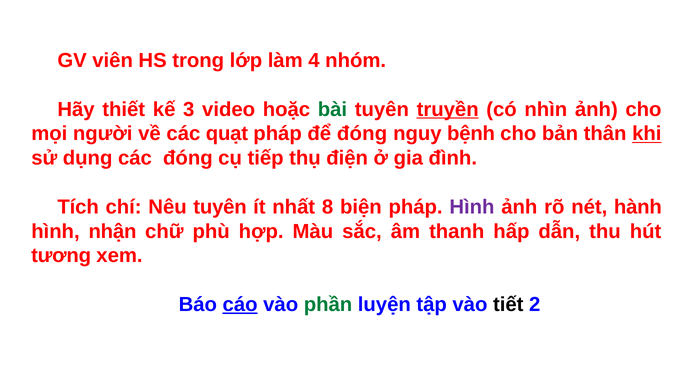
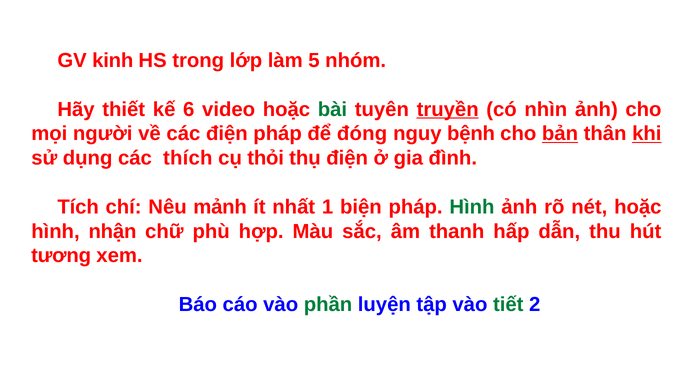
viên: viên -> kinh (113, 61)
4: 4 -> 5 (314, 61)
3: 3 -> 6 (189, 109)
các quạt: quạt -> điện (227, 134)
bản underline: none -> present (560, 134)
các đóng: đóng -> thích (188, 158)
tiếp: tiếp -> thỏi (266, 158)
Nêu tuyên: tuyên -> mảnh (220, 207)
8: 8 -> 1 (328, 207)
Hình colour: purple -> green (472, 207)
nét hành: hành -> hoặc (638, 207)
cáo underline: present -> none (240, 305)
tiết colour: black -> green (508, 305)
